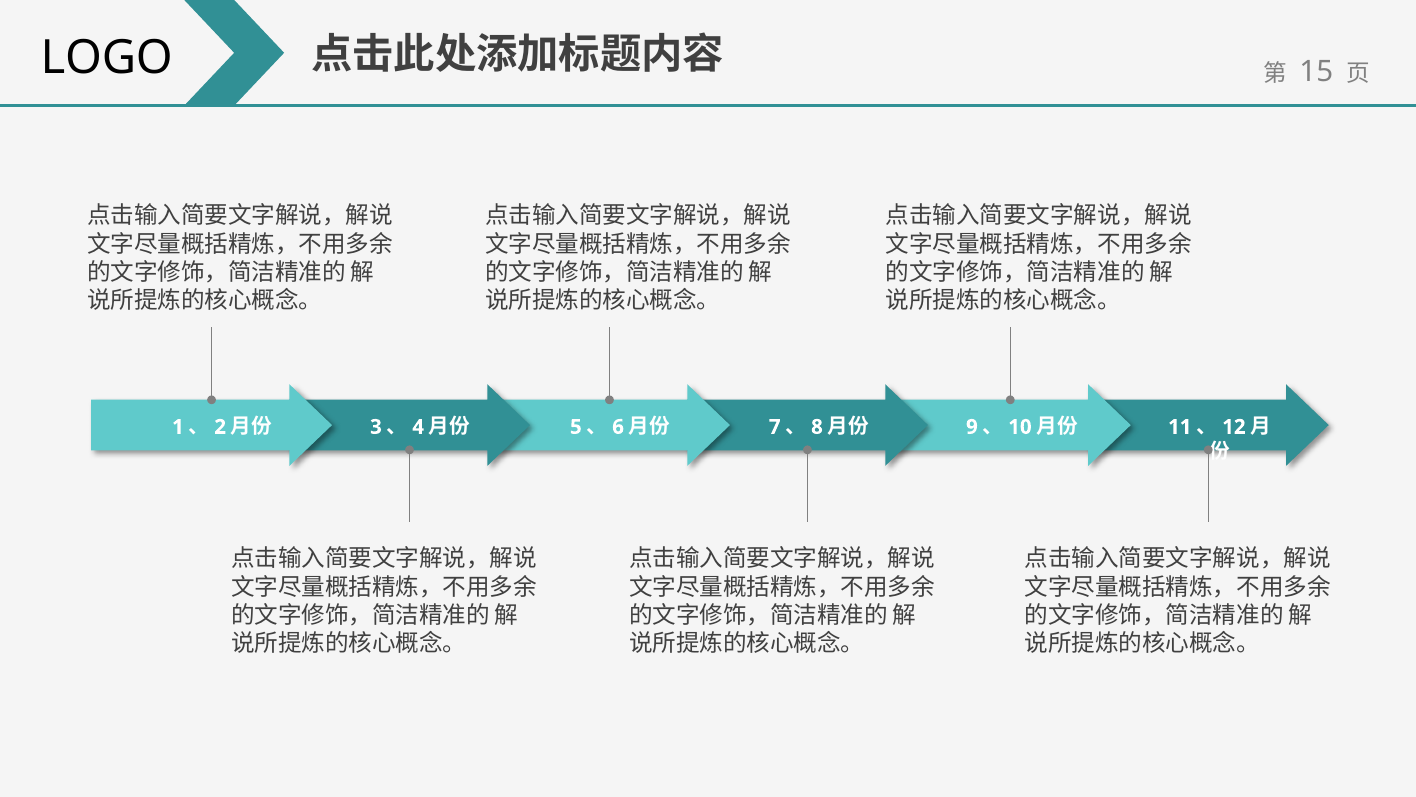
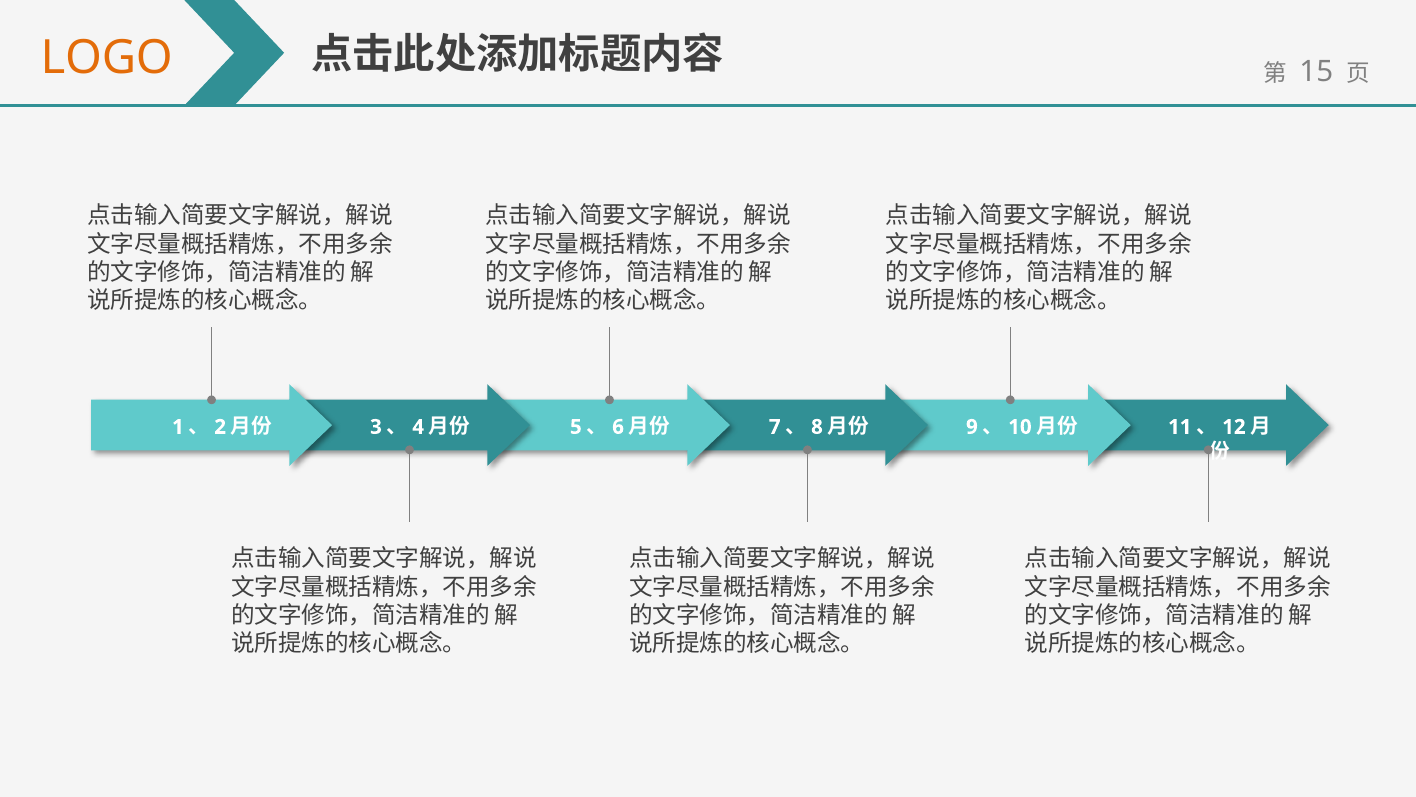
LOGO colour: black -> orange (107, 58)
